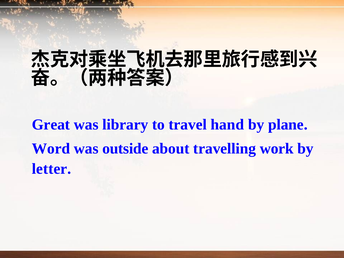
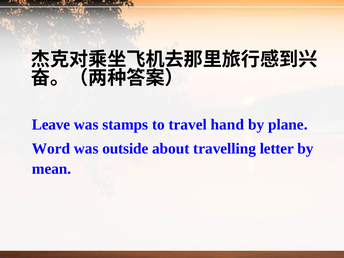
Great: Great -> Leave (51, 125)
library: library -> stamps (125, 125)
work: work -> letter (277, 149)
letter: letter -> mean (52, 169)
